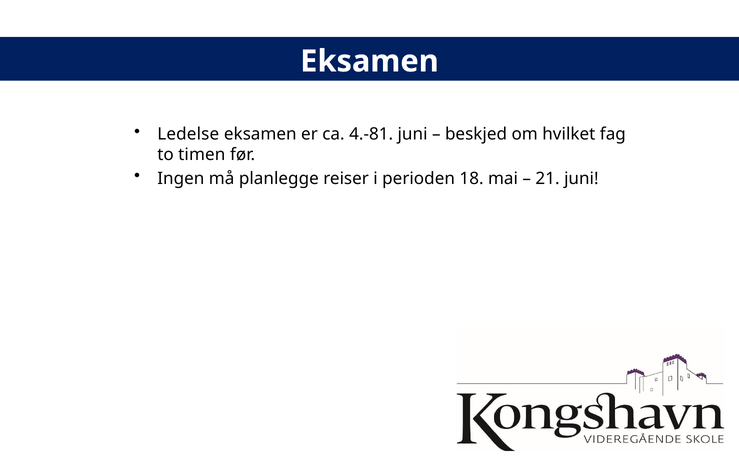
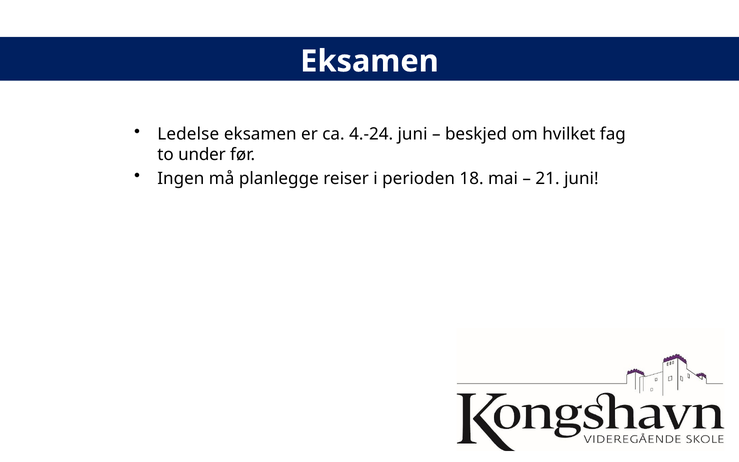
4.-81: 4.-81 -> 4.-24 (371, 134)
timen: timen -> under (202, 155)
